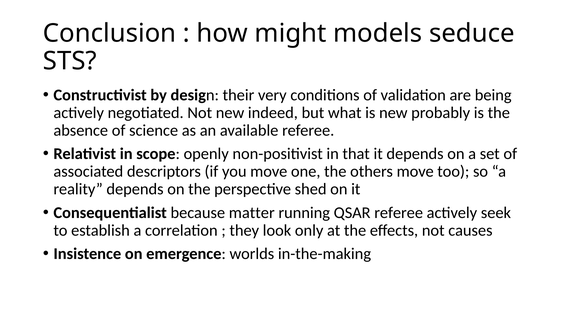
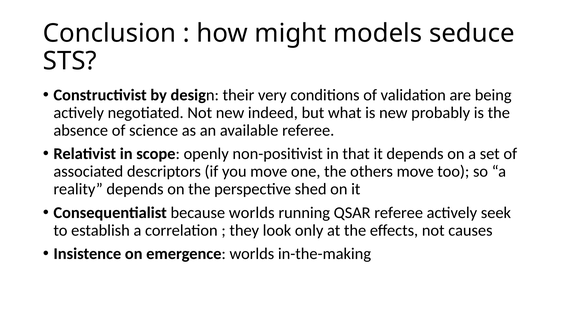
because matter: matter -> worlds (252, 213)
